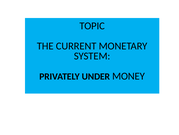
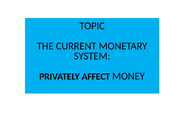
UNDER: UNDER -> AFFECT (96, 76)
